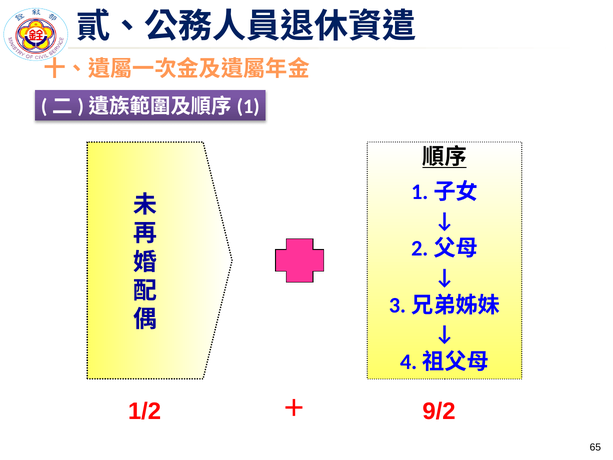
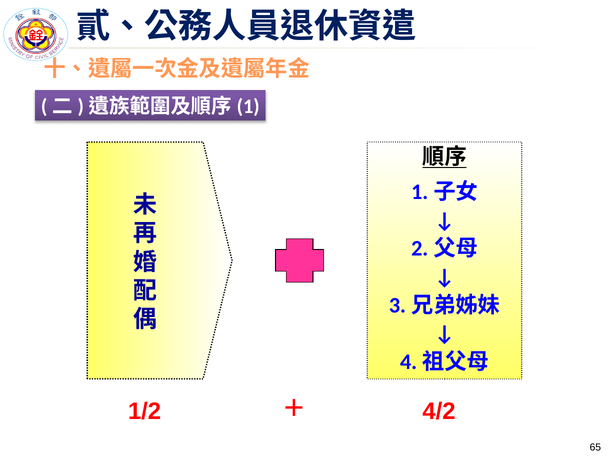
9/2: 9/2 -> 4/2 (439, 411)
